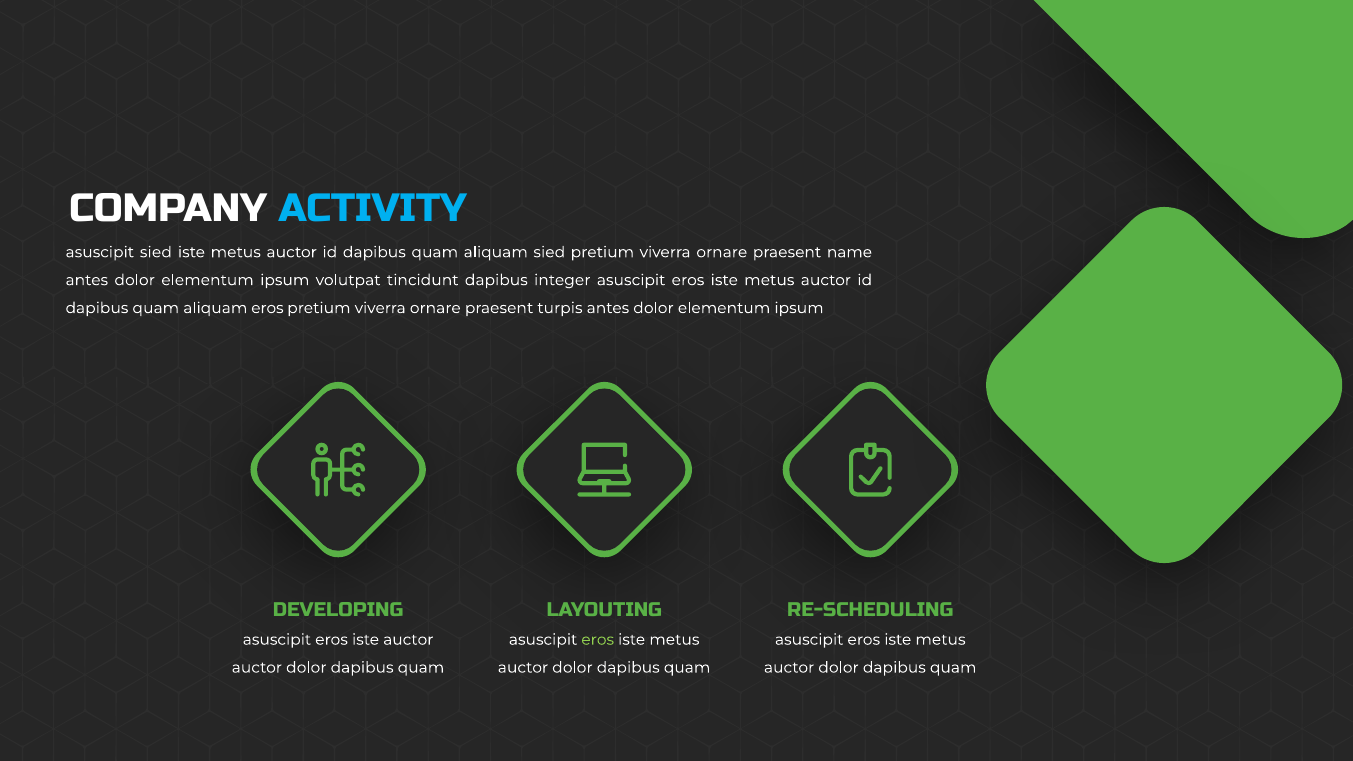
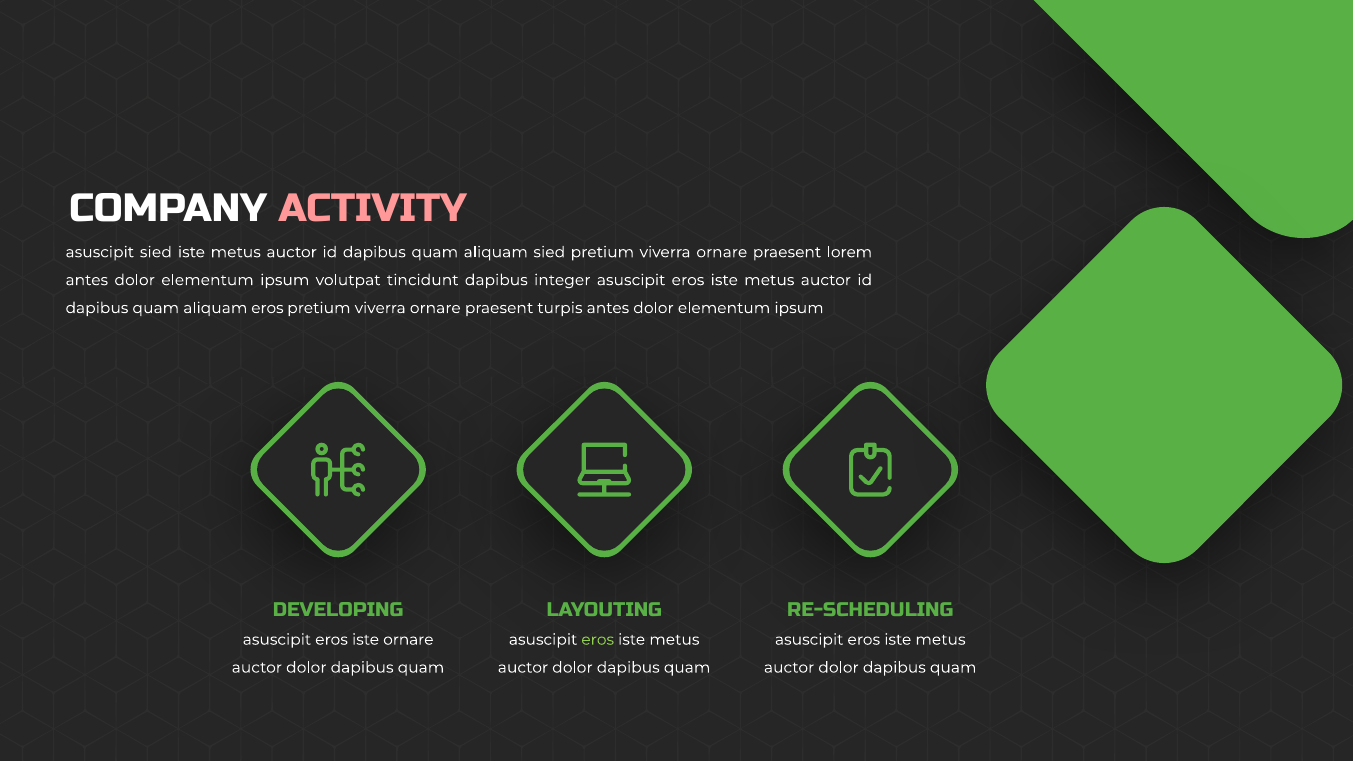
ACTIVITY colour: light blue -> pink (373, 208)
name: name -> lorem (850, 252)
iste auctor: auctor -> ornare (408, 640)
